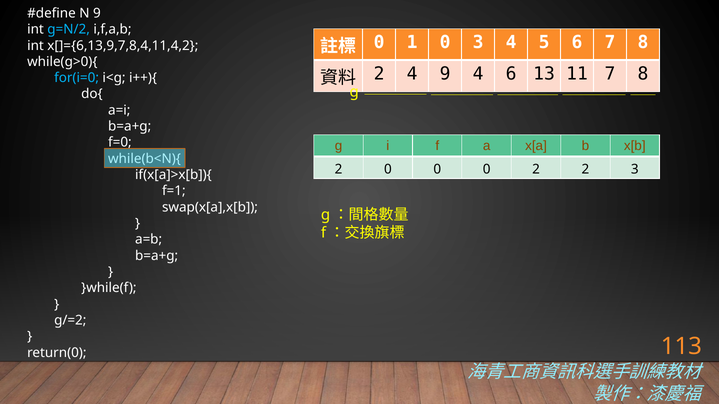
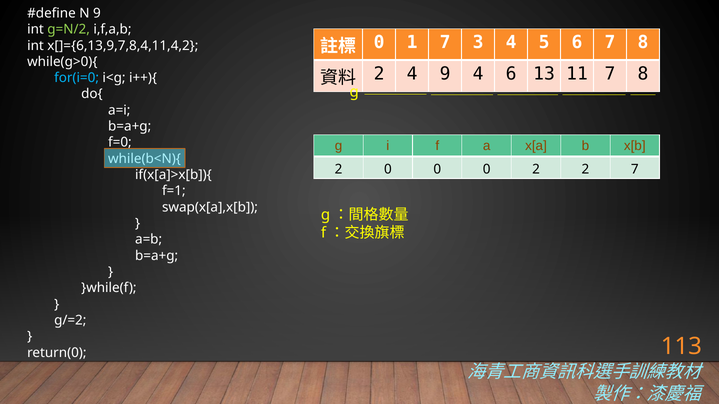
g=N/2 colour: light blue -> light green (69, 29)
1 0: 0 -> 7 (445, 42)
2 3: 3 -> 7 (635, 169)
